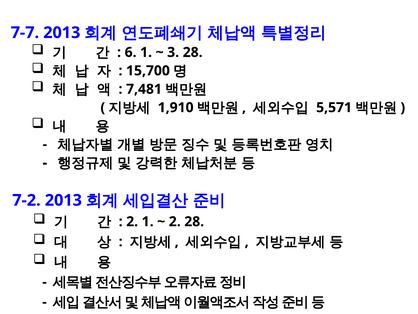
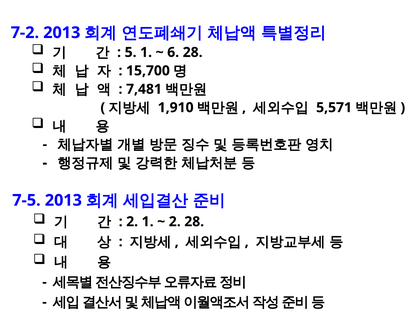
7-7: 7-7 -> 7-2 (25, 33)
6: 6 -> 5 (131, 52)
3: 3 -> 6 (173, 52)
7-2: 7-2 -> 7-5 (26, 200)
